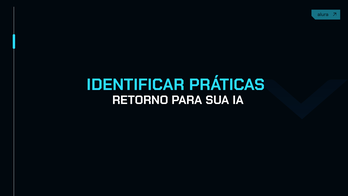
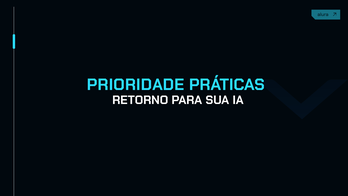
IDENTIFICAR: IDENTIFICAR -> PRIORIDADE (136, 85)
